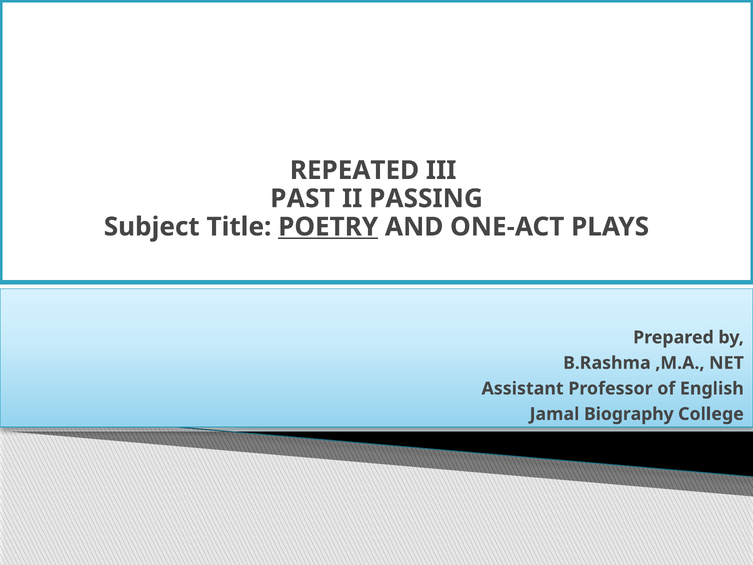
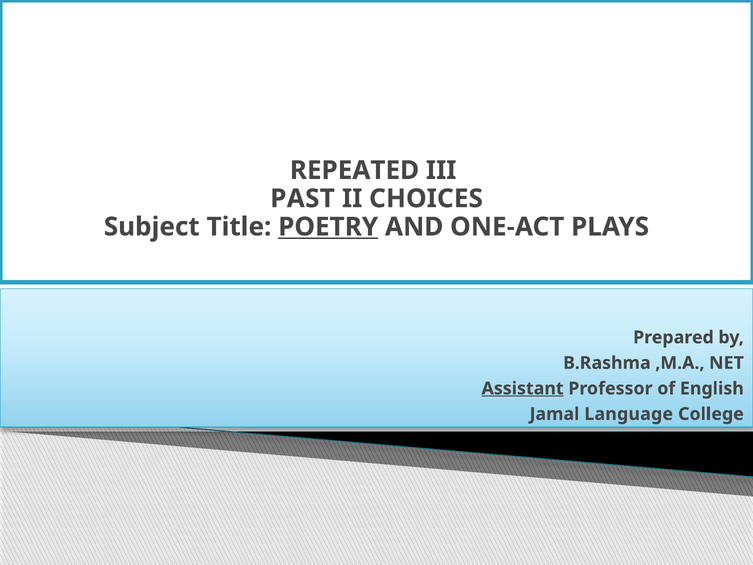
PASSING: PASSING -> CHOICES (426, 198)
Assistant underline: none -> present (523, 388)
Biography: Biography -> Language (629, 414)
